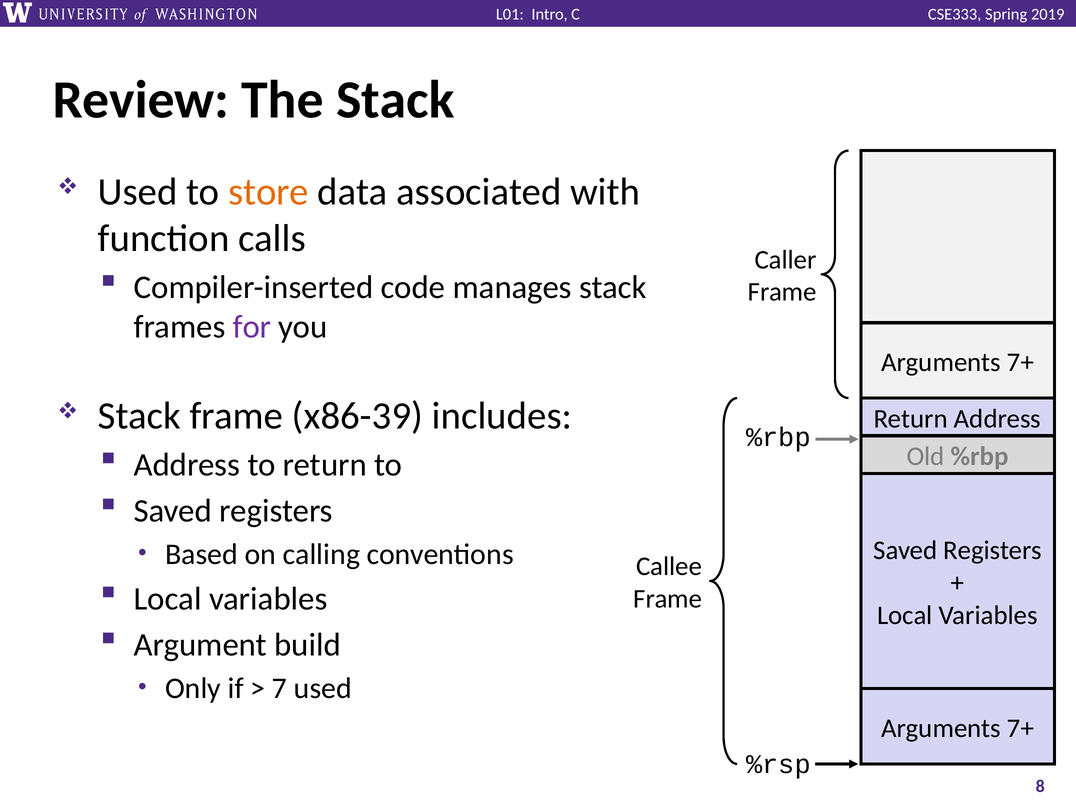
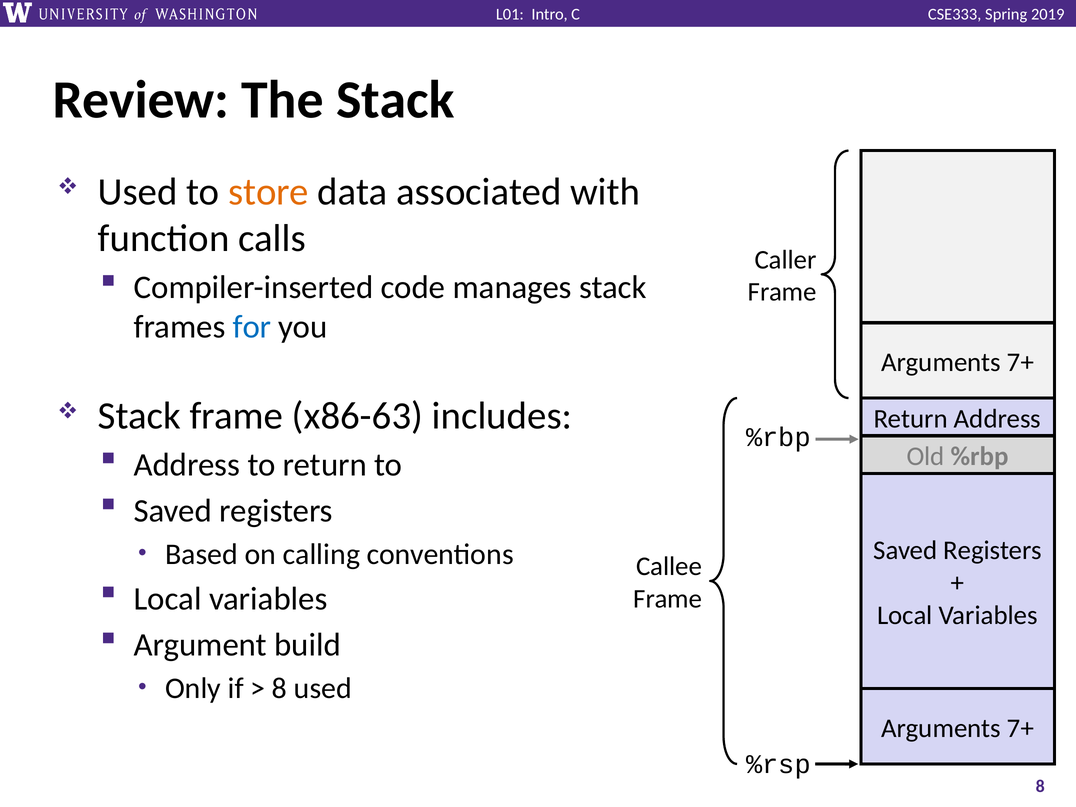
for colour: purple -> blue (252, 327)
x86-39: x86-39 -> x86-63 (358, 416)
7: 7 -> 8 (280, 688)
